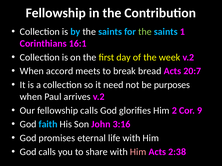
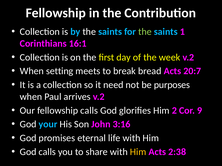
accord: accord -> setting (60, 71)
faith: faith -> your (48, 125)
Him colour: pink -> yellow (138, 152)
